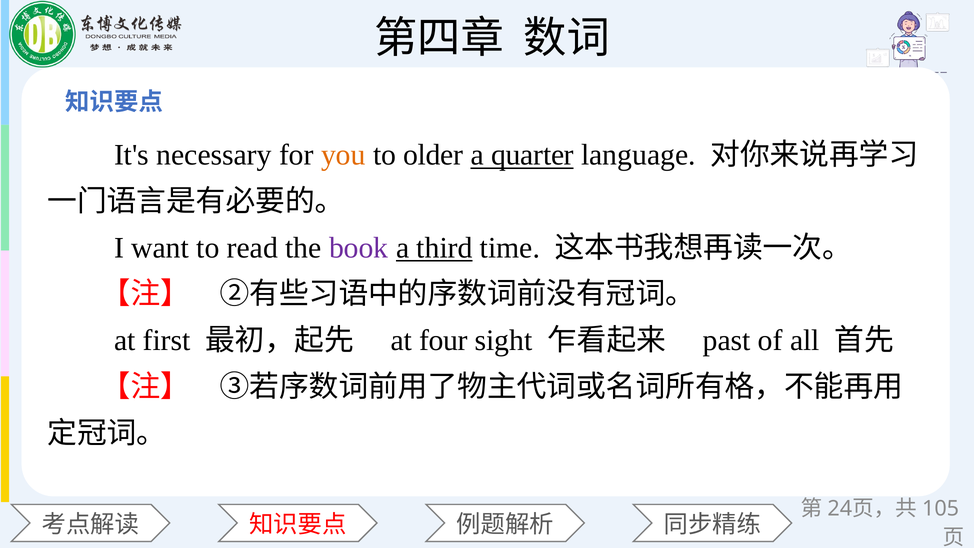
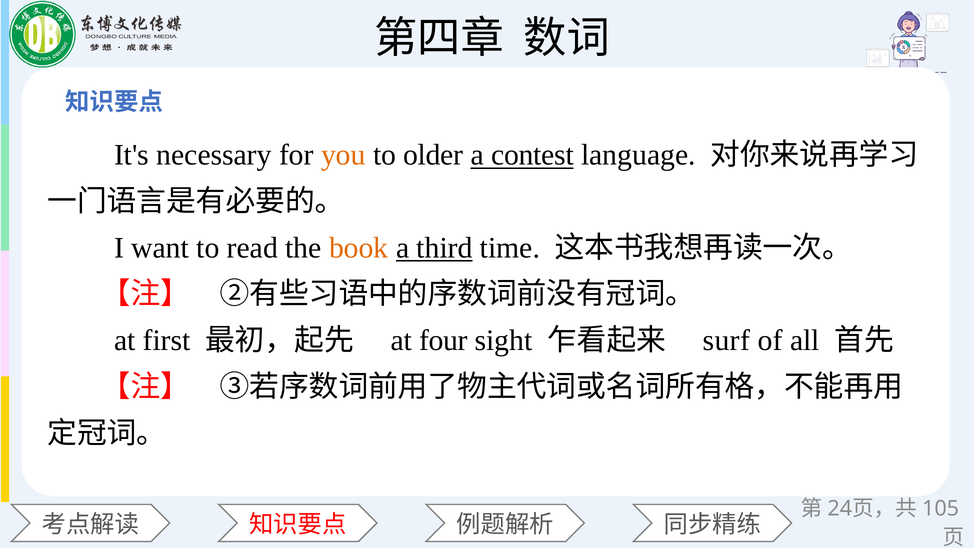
quarter: quarter -> contest (533, 155)
book colour: purple -> orange (359, 248)
past: past -> surf (726, 340)
